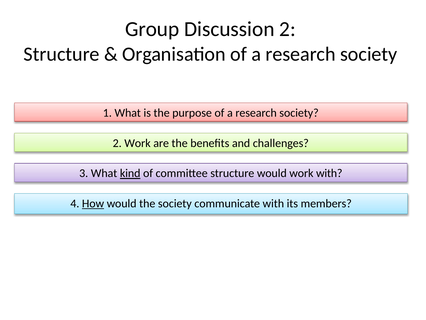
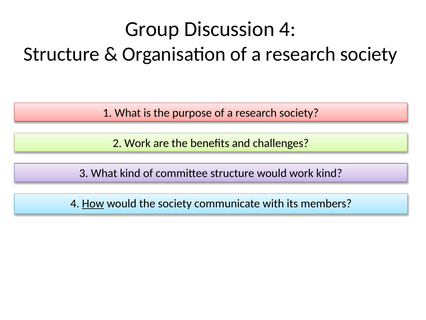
Discussion 2: 2 -> 4 (288, 29)
kind underline: present -> none (130, 173)
work with: with -> kind (329, 173)
